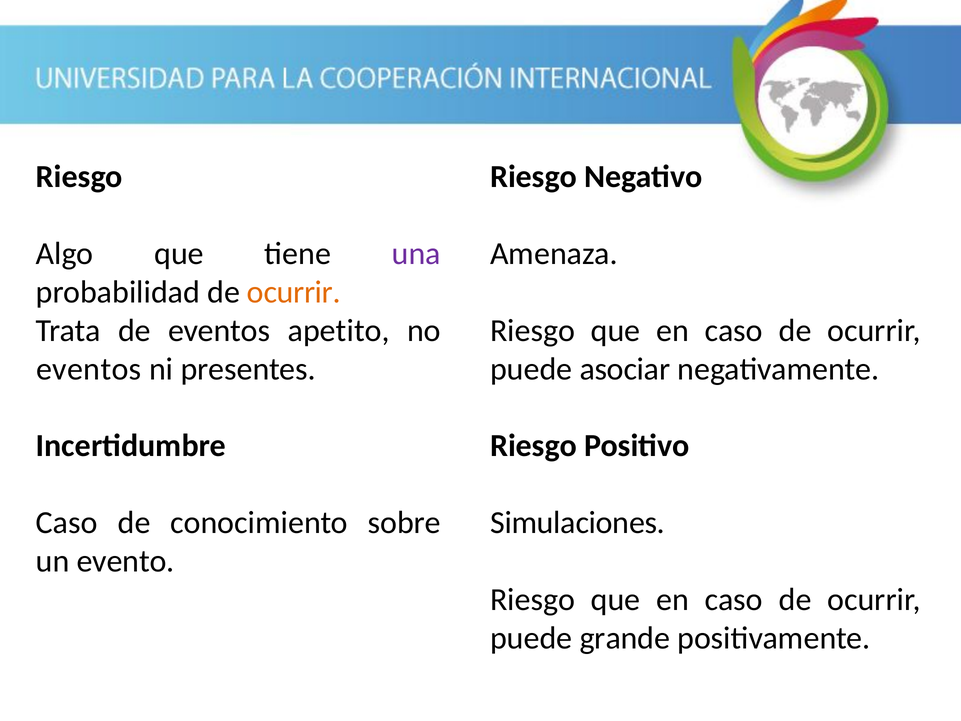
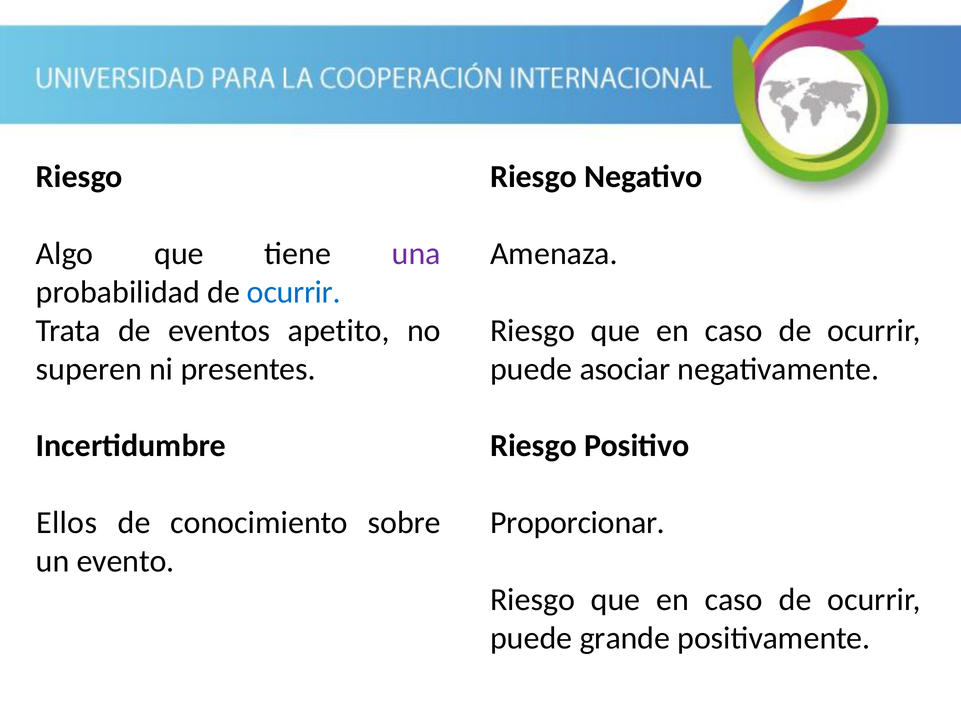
ocurrir colour: orange -> blue (294, 292)
eventos: eventos -> superen (89, 369)
Caso: Caso -> Ellos (67, 523)
Simulaciones: Simulaciones -> Proporcionar (578, 523)
